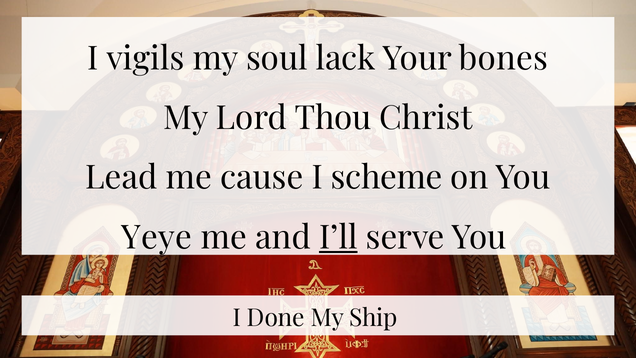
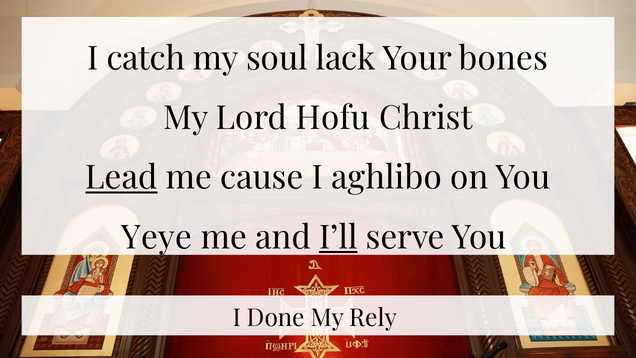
vigils: vigils -> catch (146, 59)
Thou: Thou -> Hofu (333, 118)
Lead underline: none -> present (121, 178)
scheme: scheme -> aghlibo (387, 178)
Ship: Ship -> Rely (373, 318)
